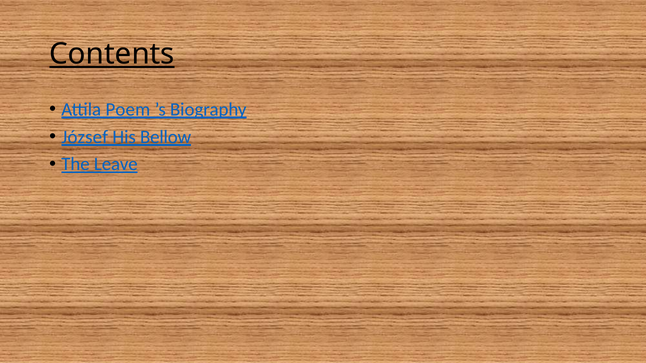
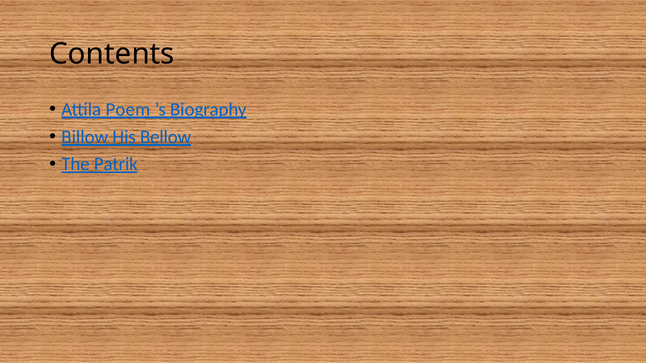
Contents underline: present -> none (112, 54)
József: József -> Billow (85, 137)
Leave: Leave -> Patrik (116, 164)
